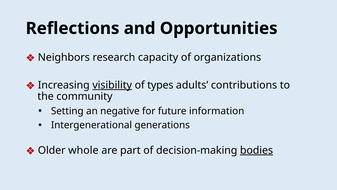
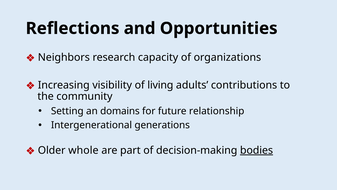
visibility underline: present -> none (112, 85)
types: types -> living (160, 85)
negative: negative -> domains (120, 111)
information: information -> relationship (217, 111)
